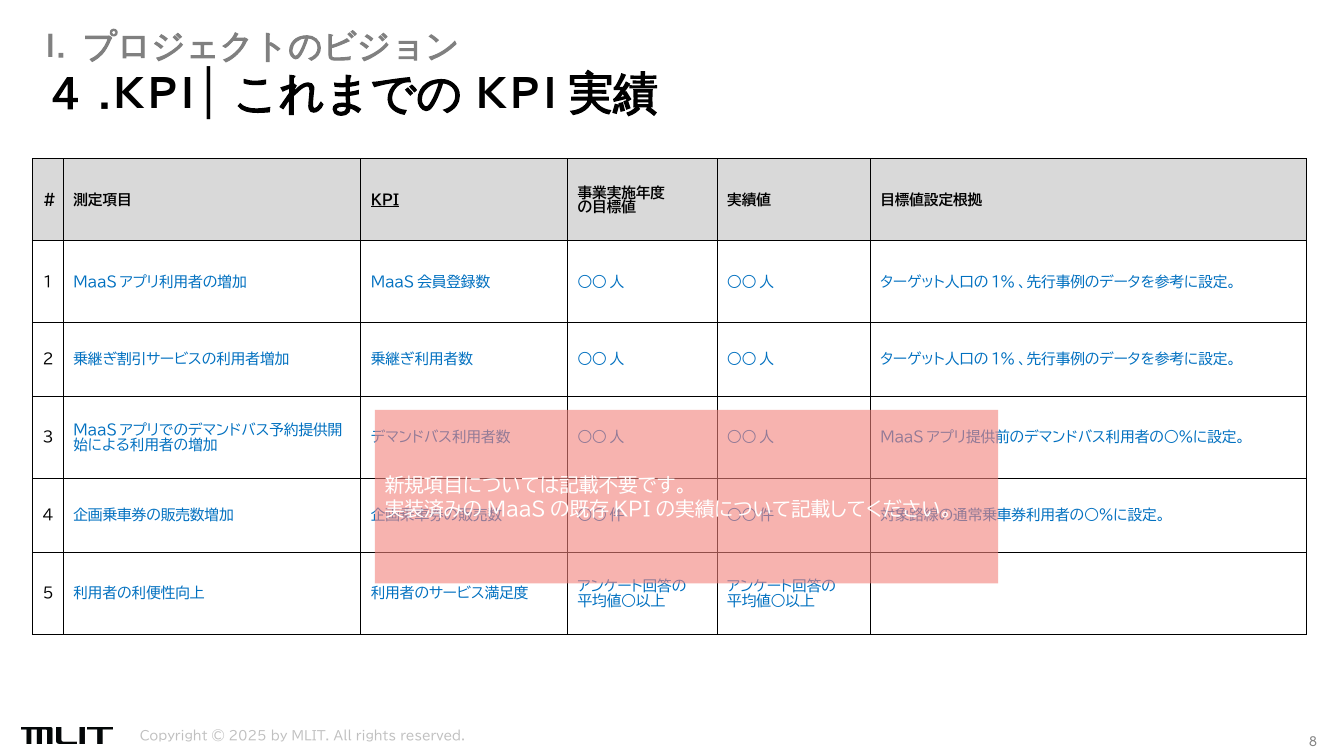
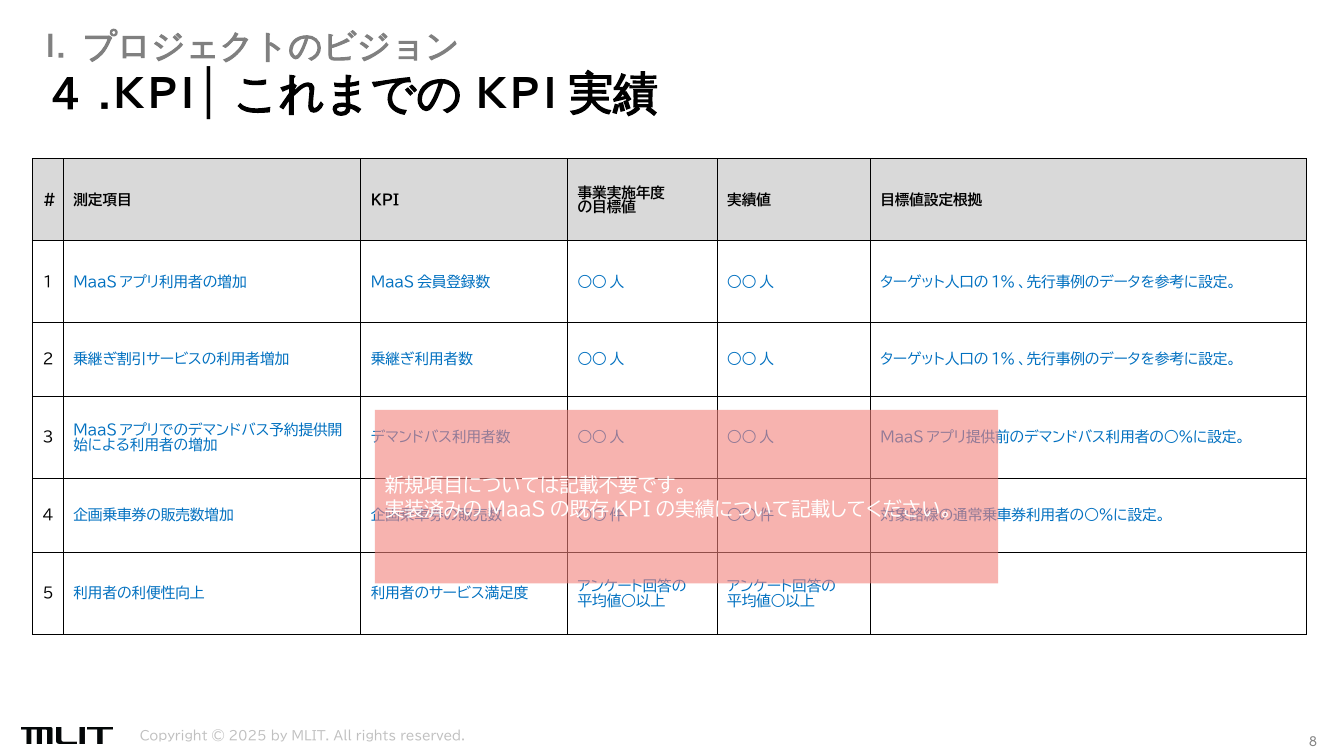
KPI underline: present -> none (385, 200)
